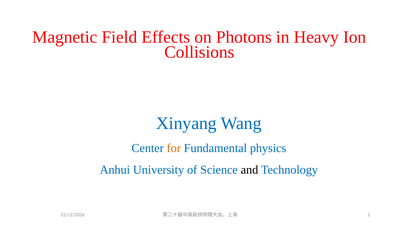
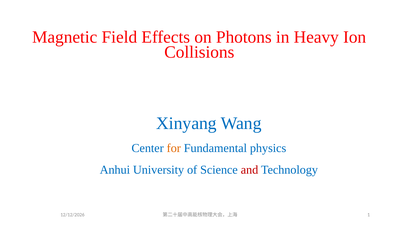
and colour: black -> red (250, 170)
